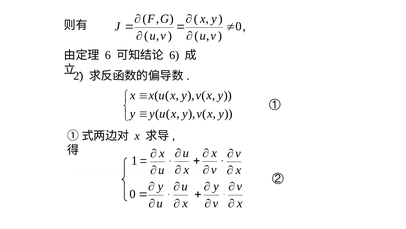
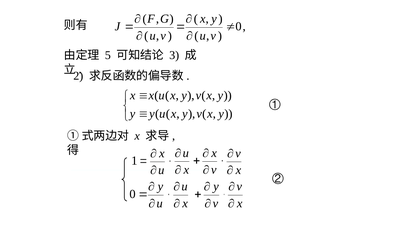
6: 6 -> 5 (108, 55)
6: 6 -> 3 (174, 55)
